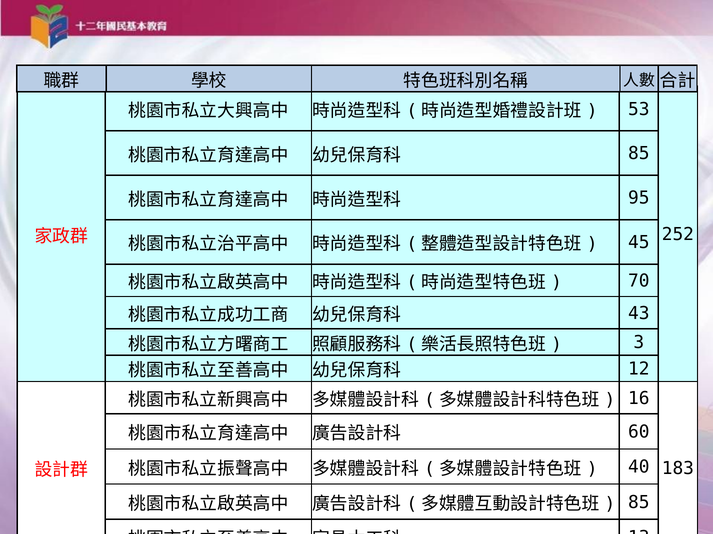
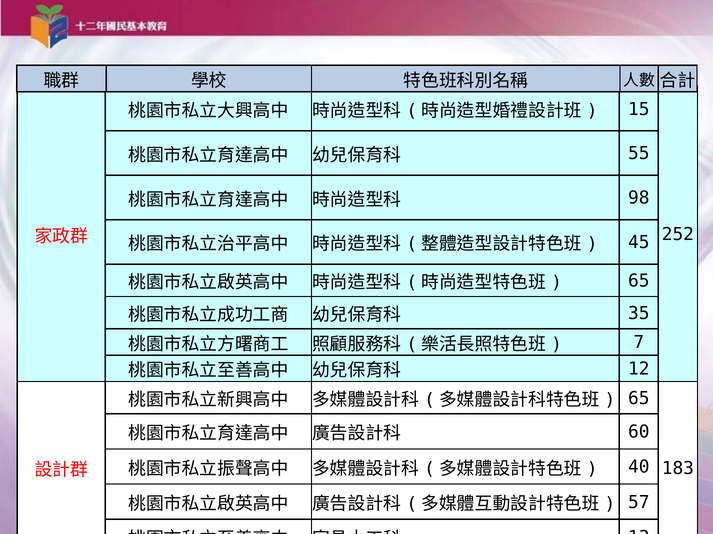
53: 53 -> 15 (639, 109)
85: 85 -> 55 (639, 154)
95: 95 -> 98 (639, 198)
70: 70 -> 65 (639, 281)
43: 43 -> 35 (639, 314)
3: 3 -> 7 (639, 343)
16: 16 -> 65 (639, 399)
85: 85 -> 57 (639, 503)
